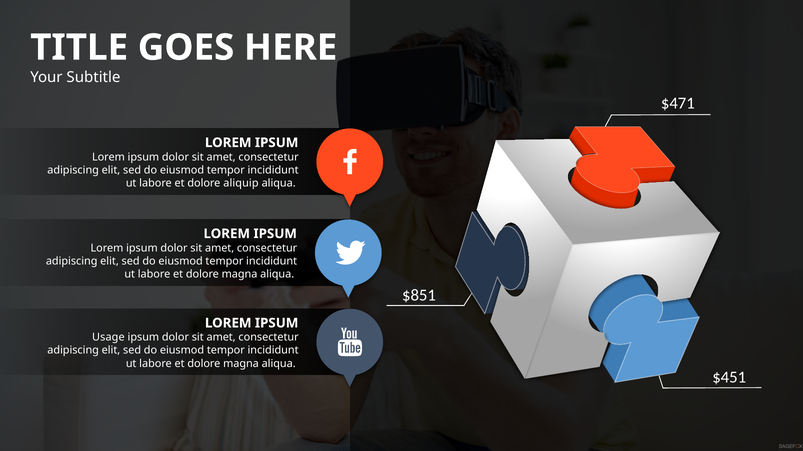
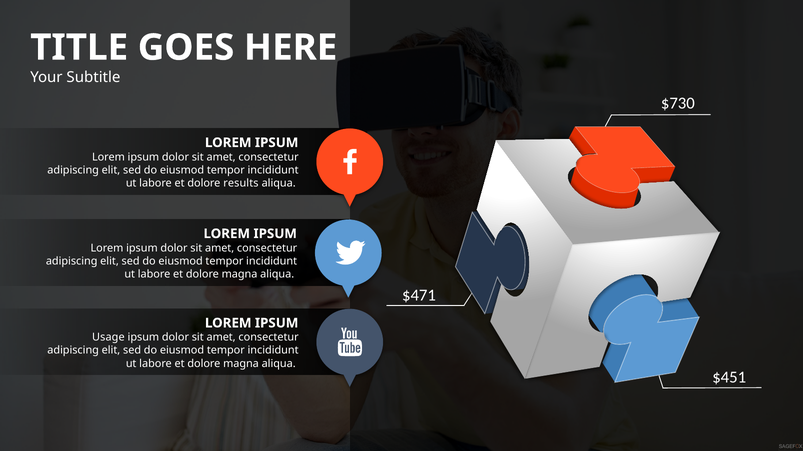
$471: $471 -> $730 (678, 103)
aliquip: aliquip -> results (241, 183)
$851: $851 -> $471 (419, 296)
